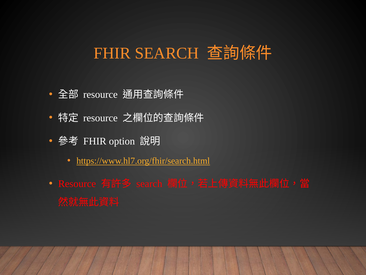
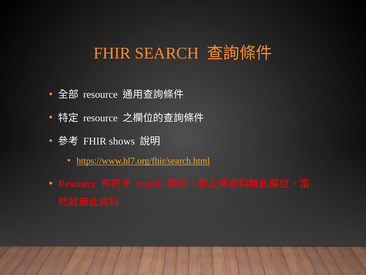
option: option -> shows (122, 141)
